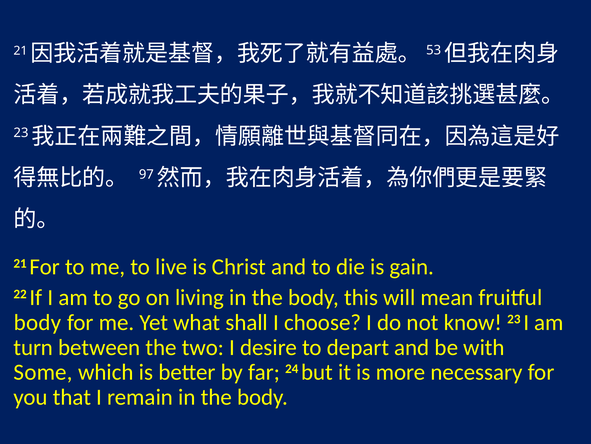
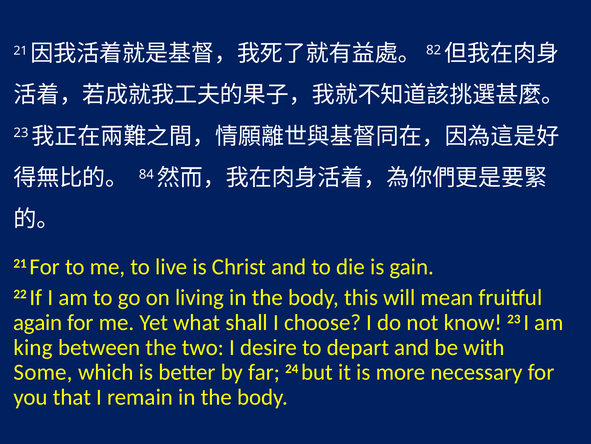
53: 53 -> 82 (434, 50)
97: 97 -> 84 (146, 174)
body: body -> again (38, 322)
turn: turn -> king (33, 347)
